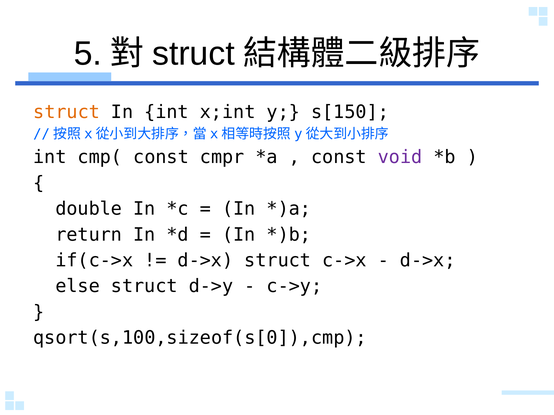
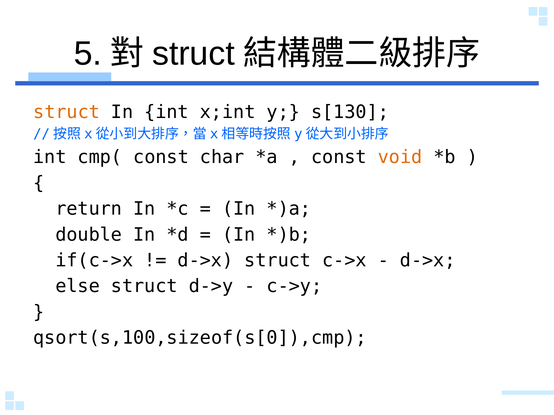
s[150: s[150 -> s[130 (350, 112)
cmpr: cmpr -> char (222, 157)
void colour: purple -> orange (400, 157)
double: double -> return (89, 209)
return: return -> double (89, 235)
